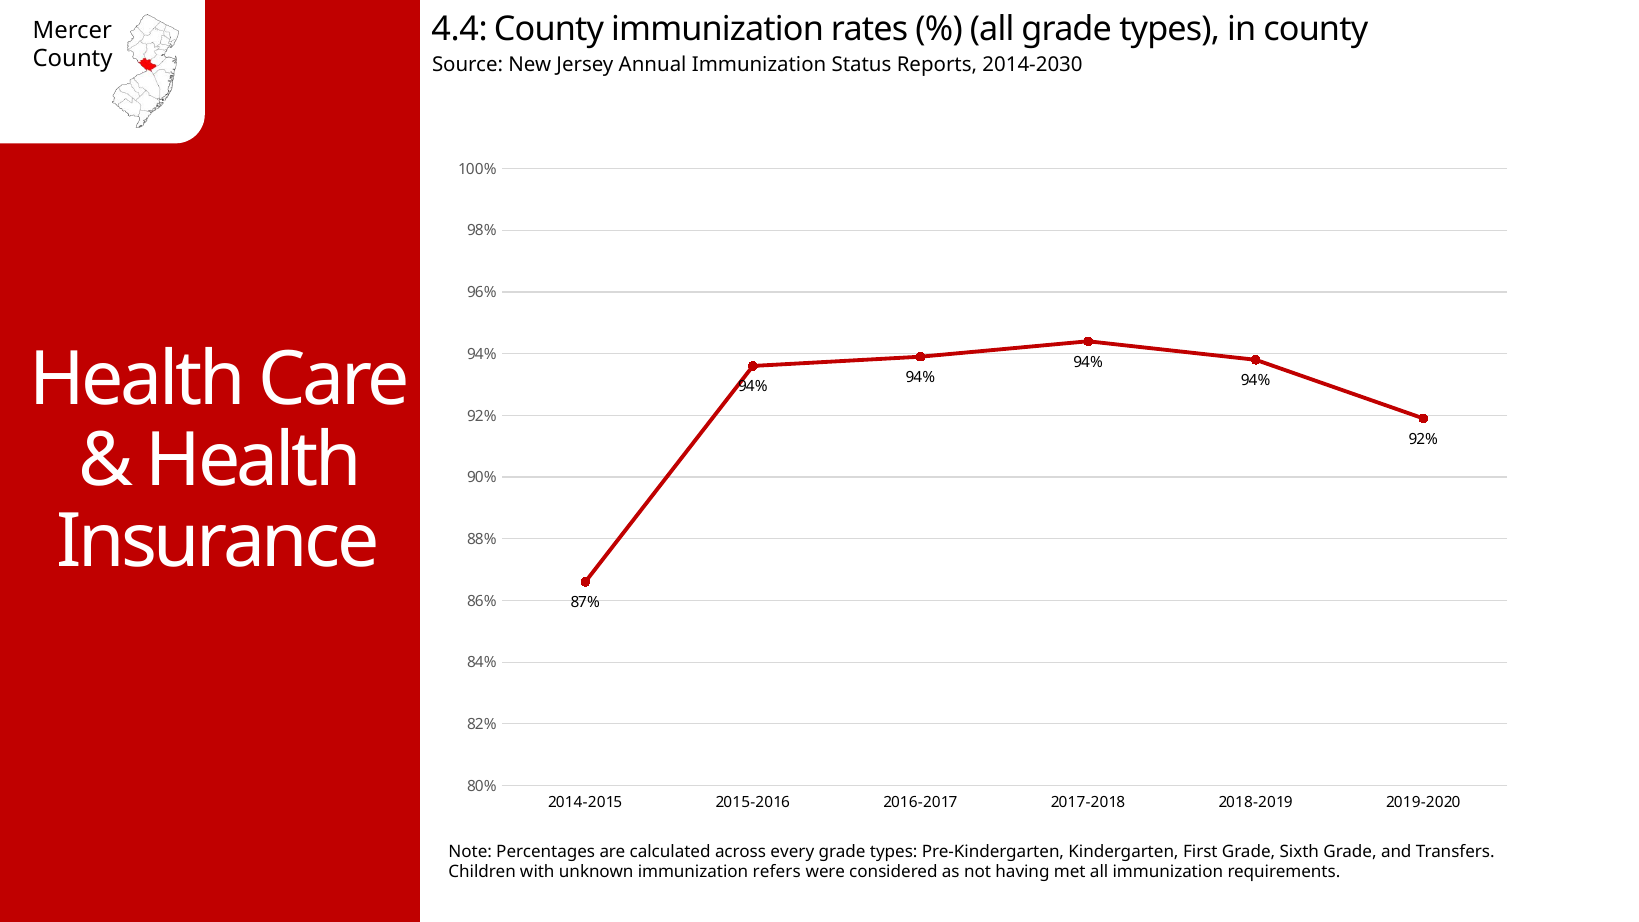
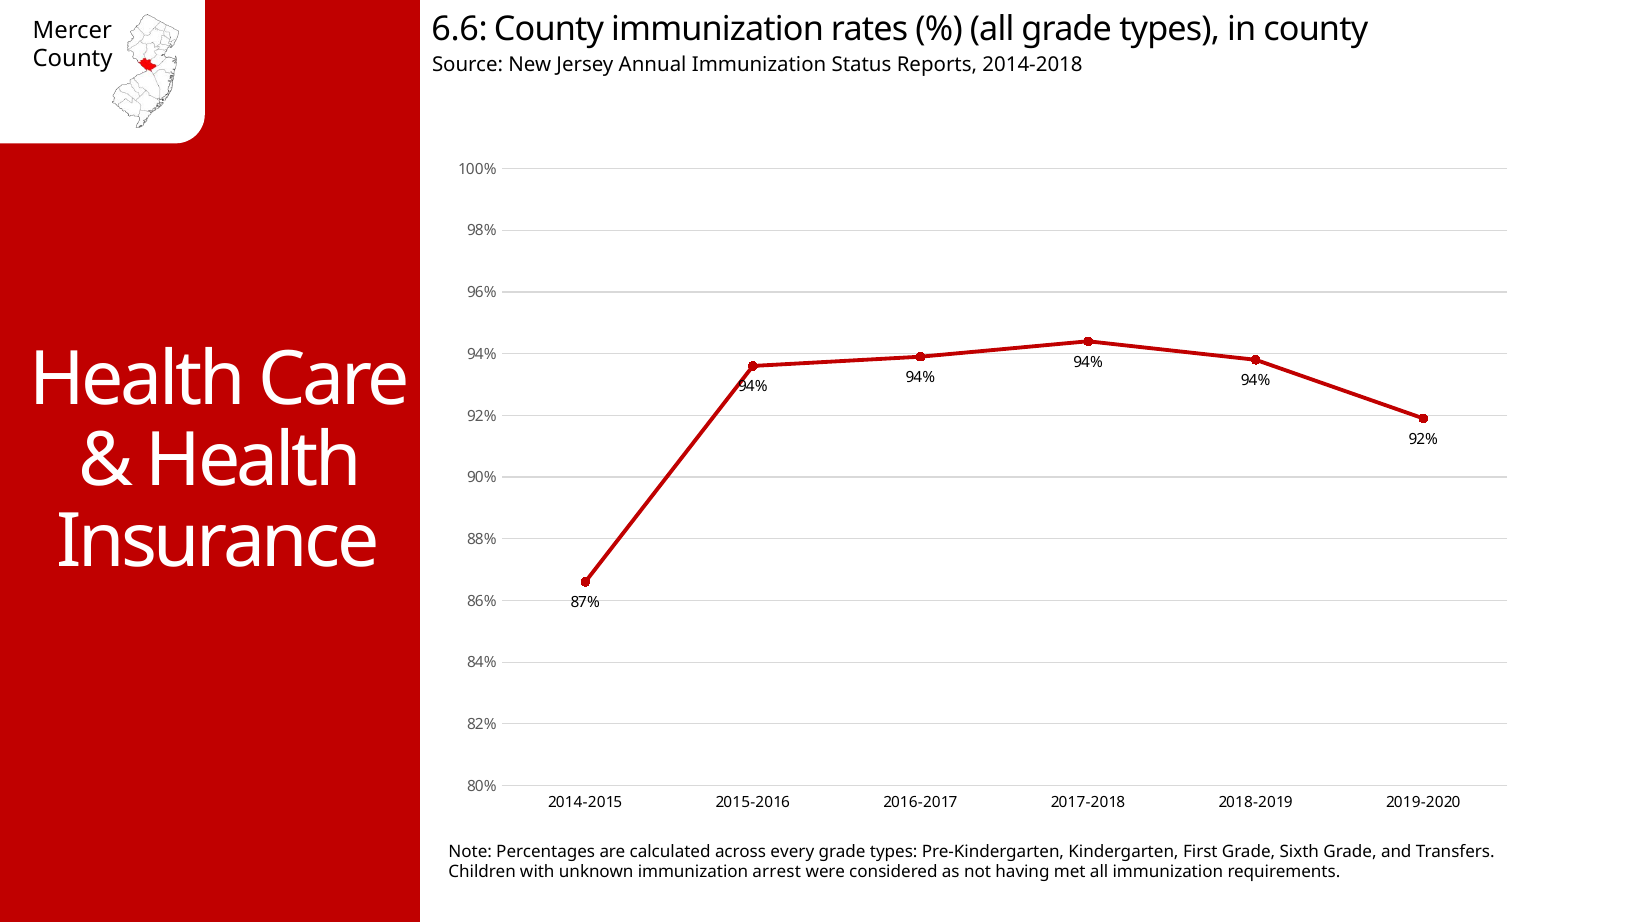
4.4: 4.4 -> 6.6 (460, 29)
2014-2030: 2014-2030 -> 2014-2018 (1033, 64)
refers: refers -> arrest (777, 872)
